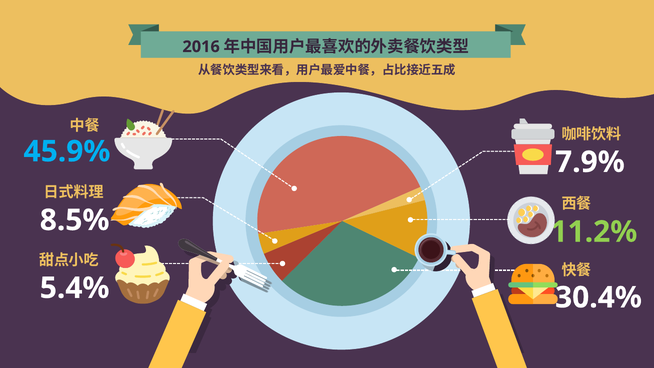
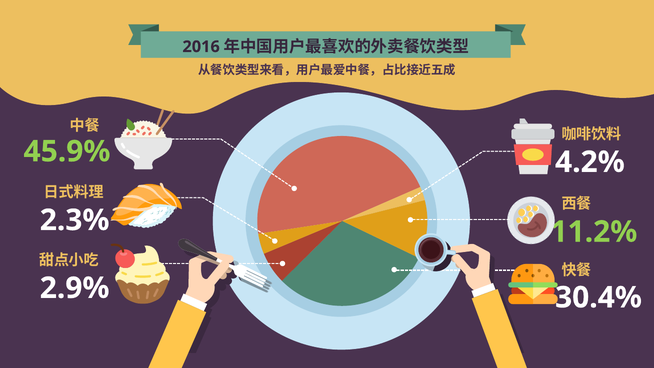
45.9% colour: light blue -> light green (67, 151)
7.9%: 7.9% -> 4.2% (590, 162)
8.5%: 8.5% -> 2.3% (75, 220)
5.4%: 5.4% -> 2.9% (75, 288)
